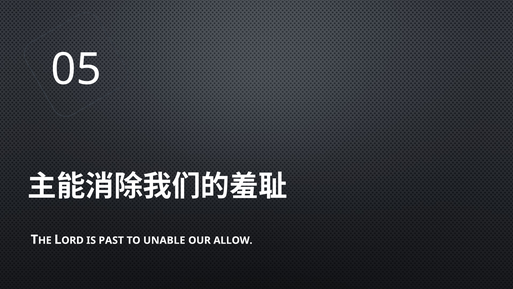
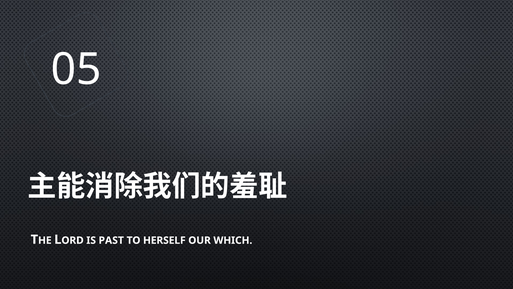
UNABLE: UNABLE -> HERSELF (164, 240)
ALLOW: ALLOW -> WHICH (233, 240)
